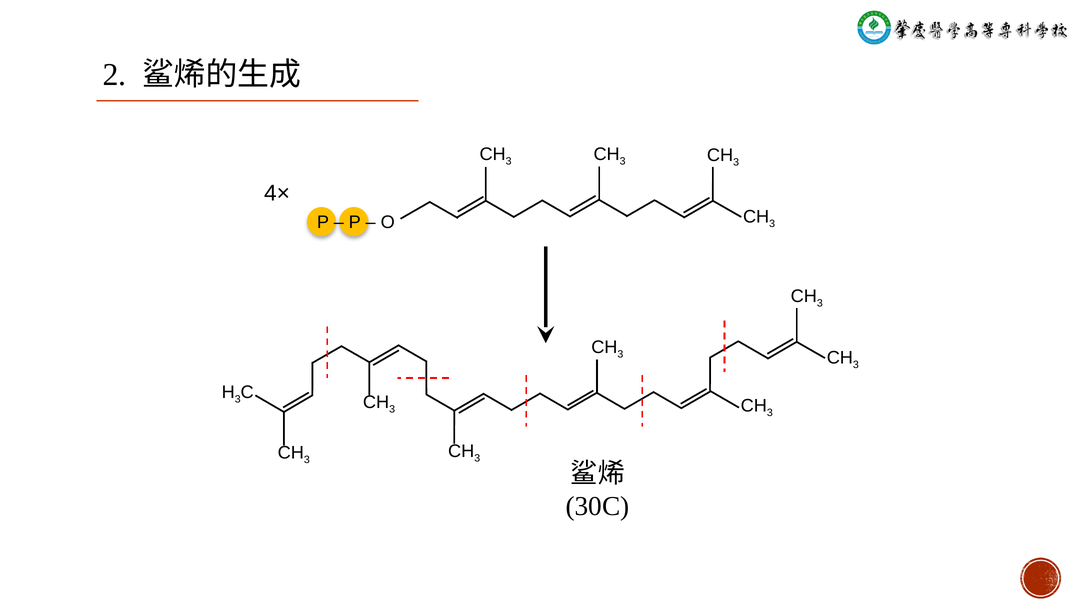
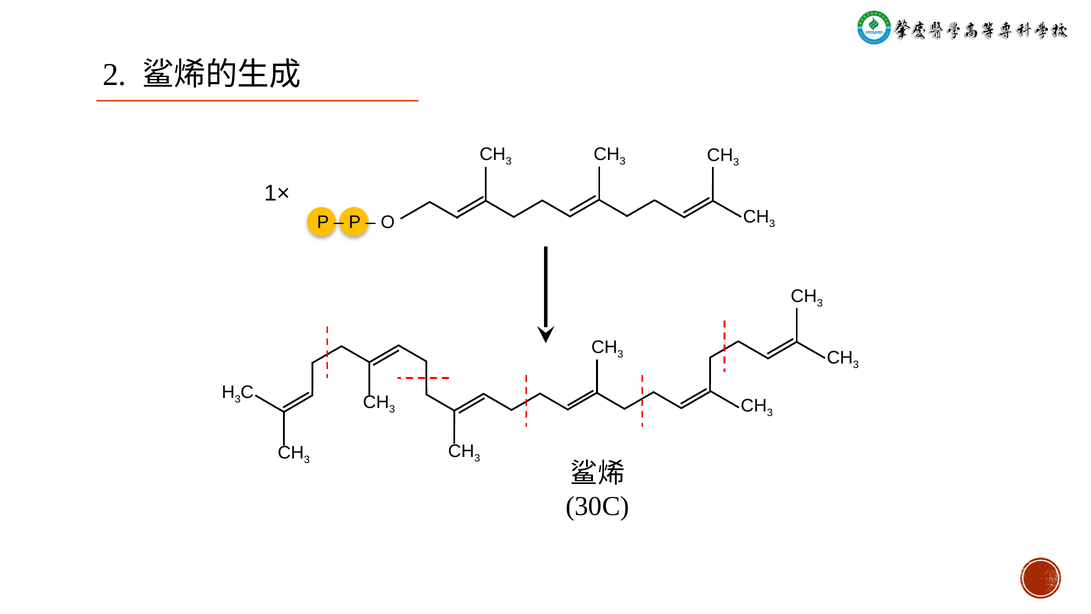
4×: 4× -> 1× (277, 193)
